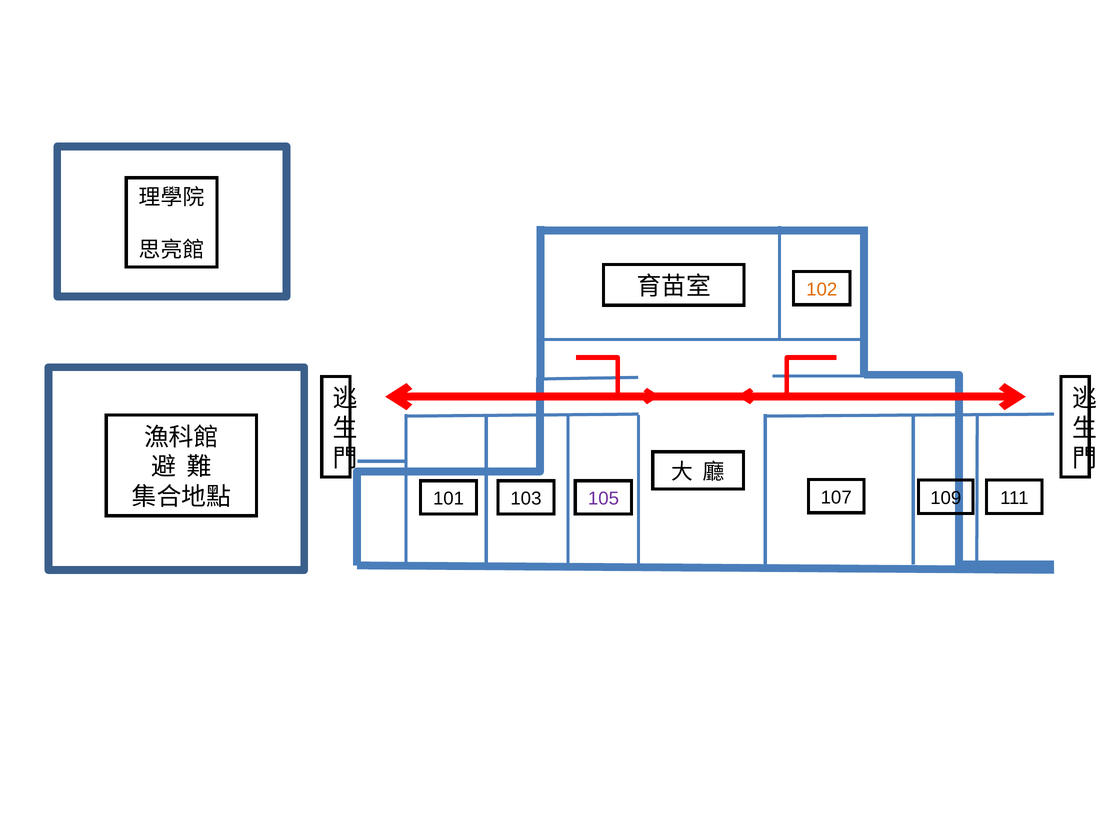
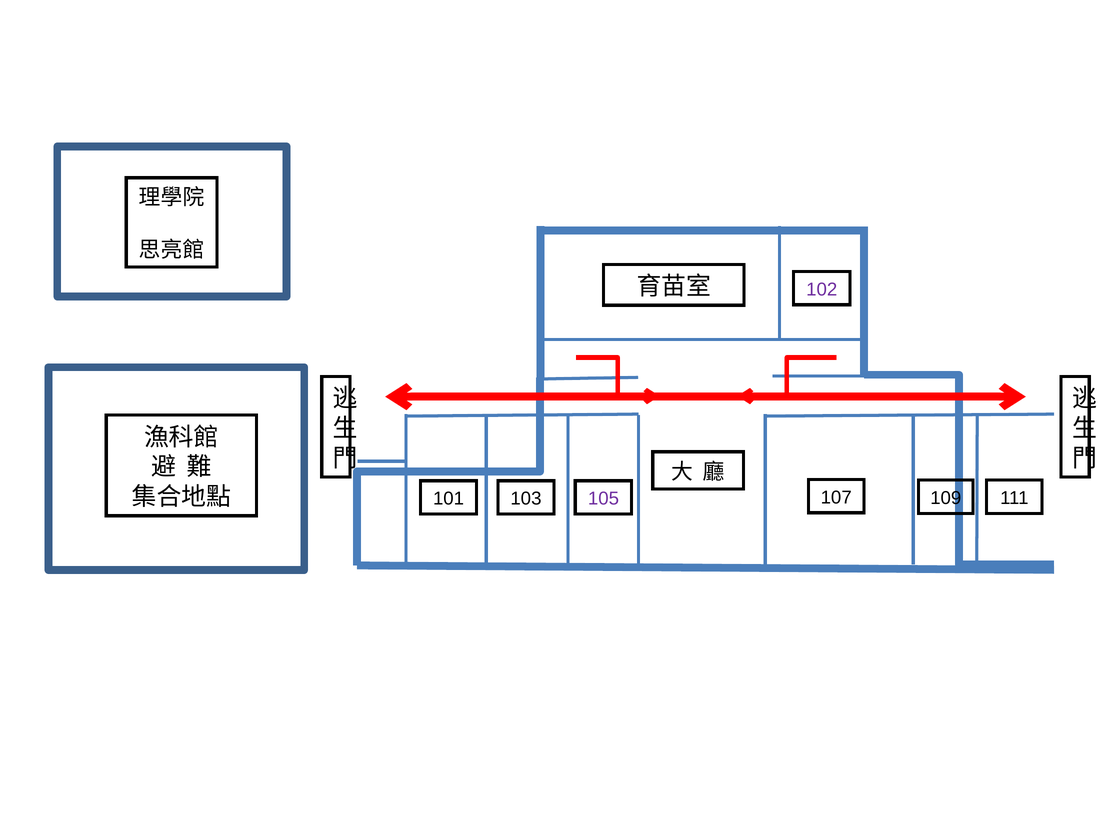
102 colour: orange -> purple (822, 289)
